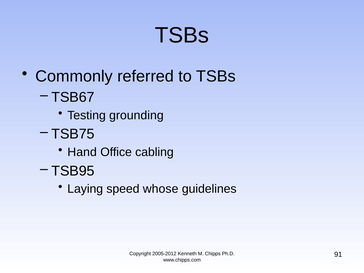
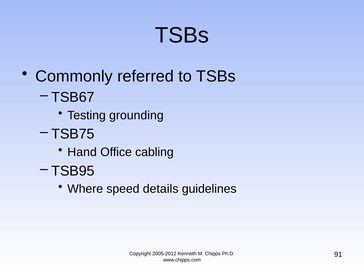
Laying: Laying -> Where (85, 189)
whose: whose -> details (161, 189)
